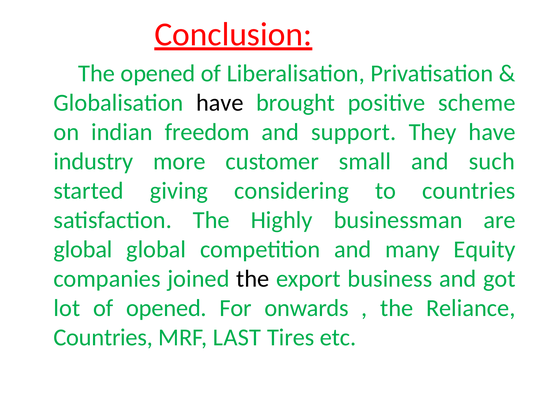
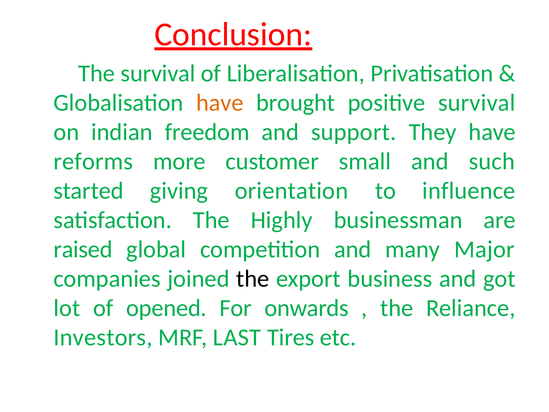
The opened: opened -> survival (158, 73)
have colour: black -> orange (220, 103)
positive scheme: scheme -> survival (477, 103)
industry: industry -> reforms (93, 161)
considering: considering -> orientation (291, 191)
to countries: countries -> influence (469, 191)
global: global -> raised (83, 249)
Equity: Equity -> Major (484, 249)
Countries: Countries -> Investors (103, 337)
